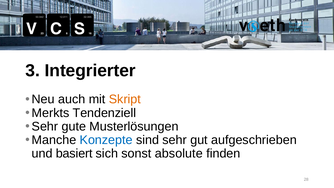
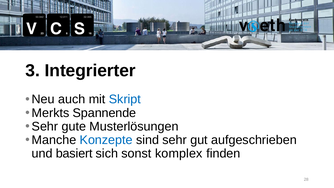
Skript colour: orange -> blue (125, 99)
Tendenziell: Tendenziell -> Spannende (104, 113)
absolute: absolute -> komplex (179, 153)
